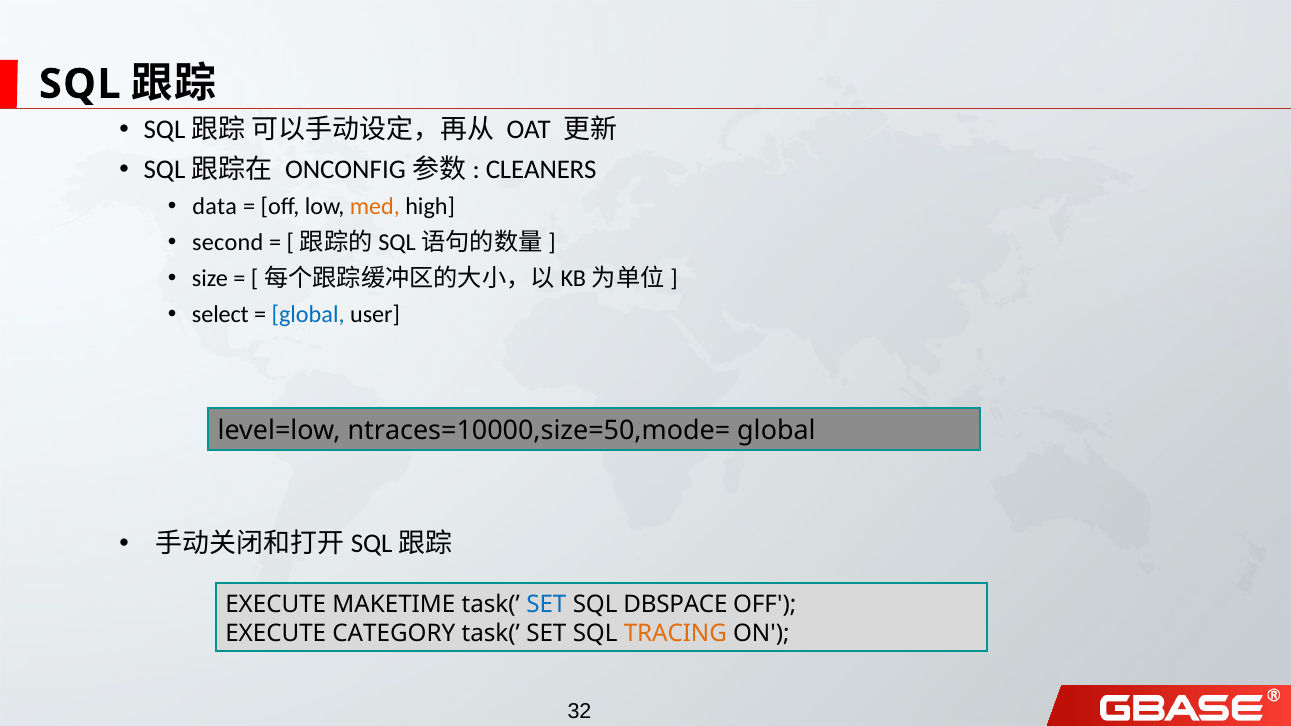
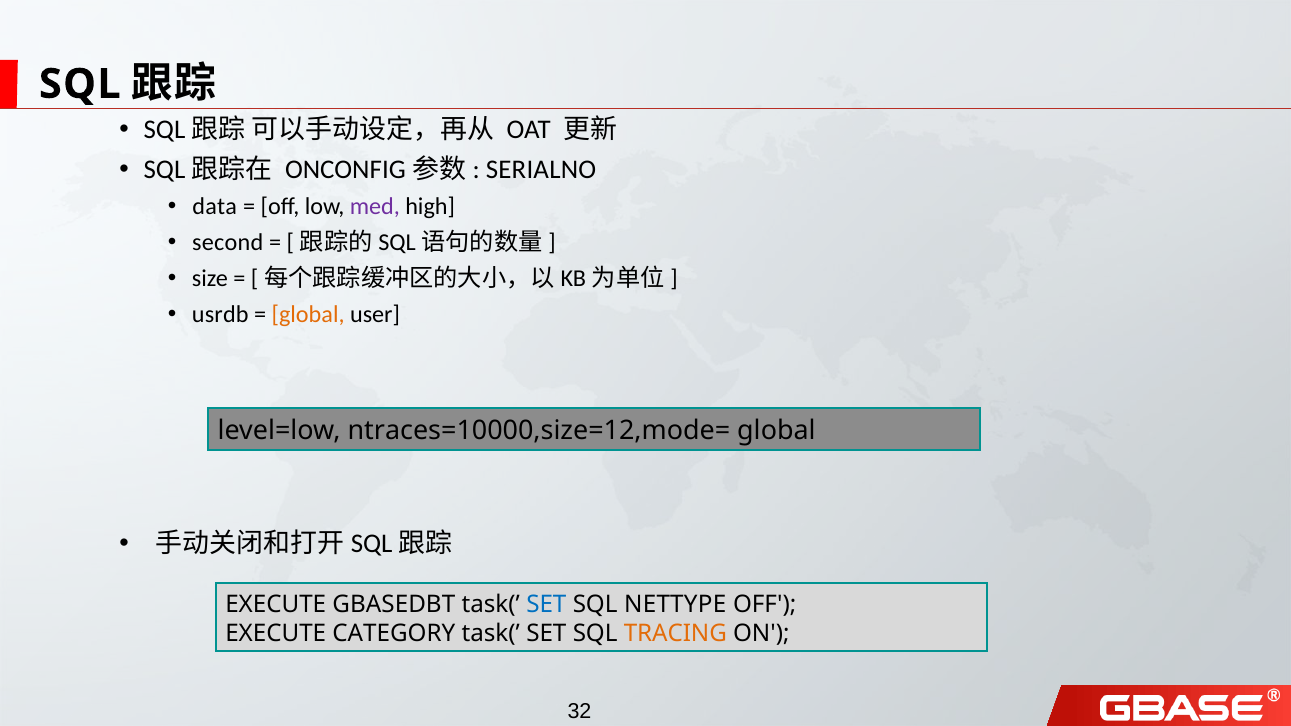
CLEANERS: CLEANERS -> SERIALNO (541, 170)
med colour: orange -> purple (375, 207)
select: select -> usrdb (220, 314)
global colour: blue -> orange (308, 314)
ntraces=10000,size=50,mode=: ntraces=10000,size=50,mode= -> ntraces=10000,size=12,mode= (539, 431)
MAKETIME: MAKETIME -> GBASEDBT (394, 604)
DBSPACE: DBSPACE -> NETTYPE (675, 604)
